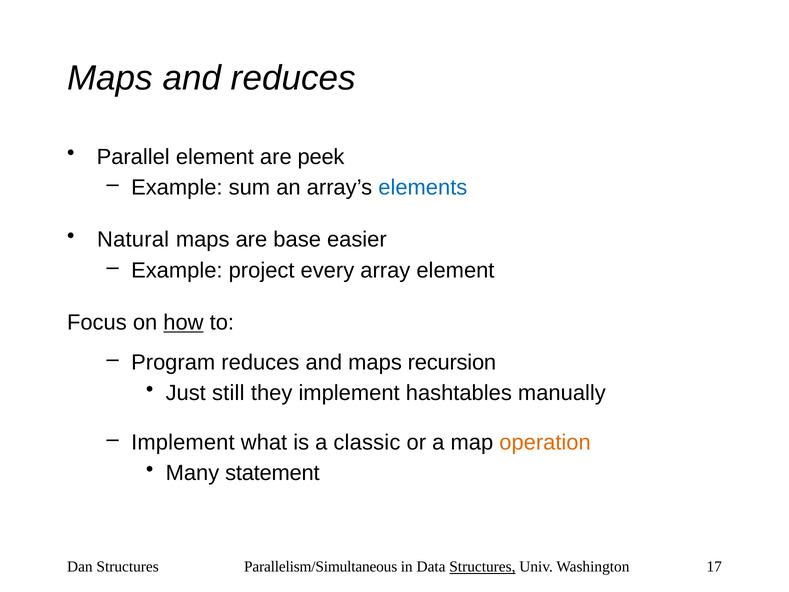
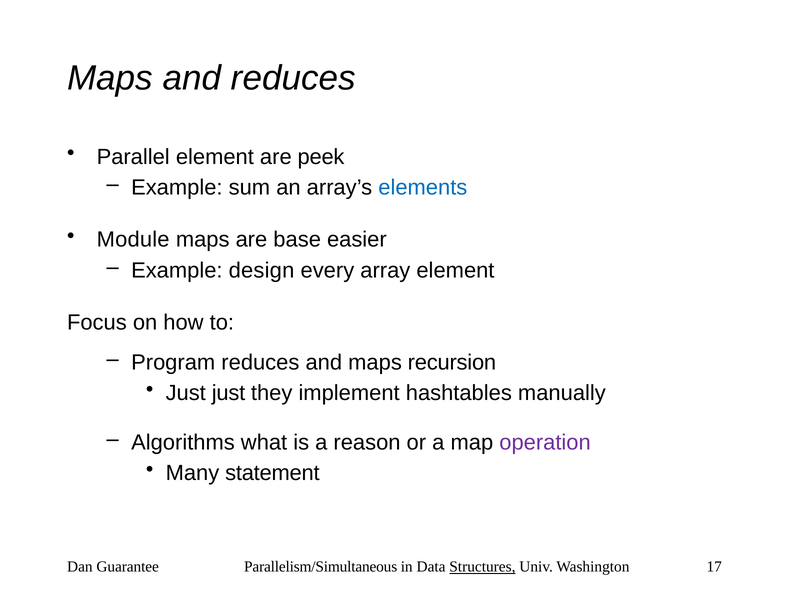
Natural: Natural -> Module (133, 240)
project: project -> design (262, 270)
how underline: present -> none (183, 322)
Just still: still -> just (229, 393)
Implement: Implement -> Algorithms (183, 442)
classic: classic -> reason (367, 442)
operation colour: orange -> purple (545, 442)
Dan Structures: Structures -> Guarantee (128, 567)
